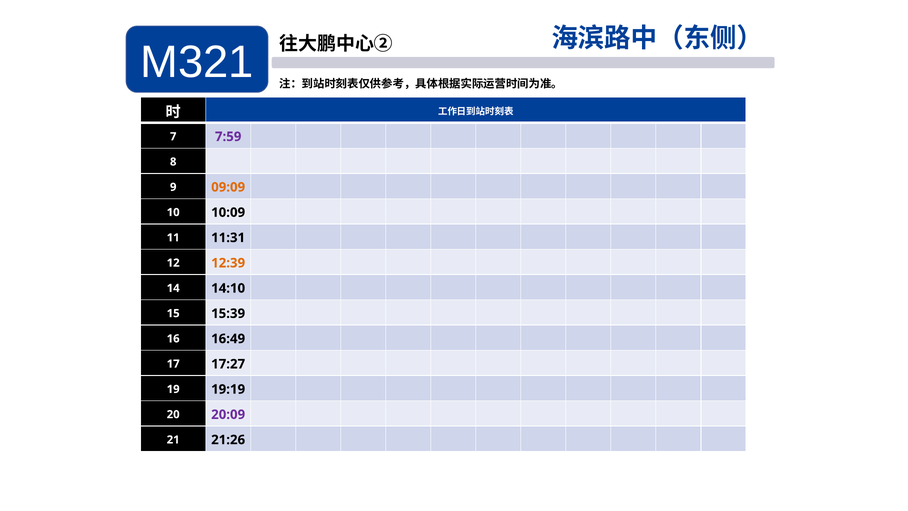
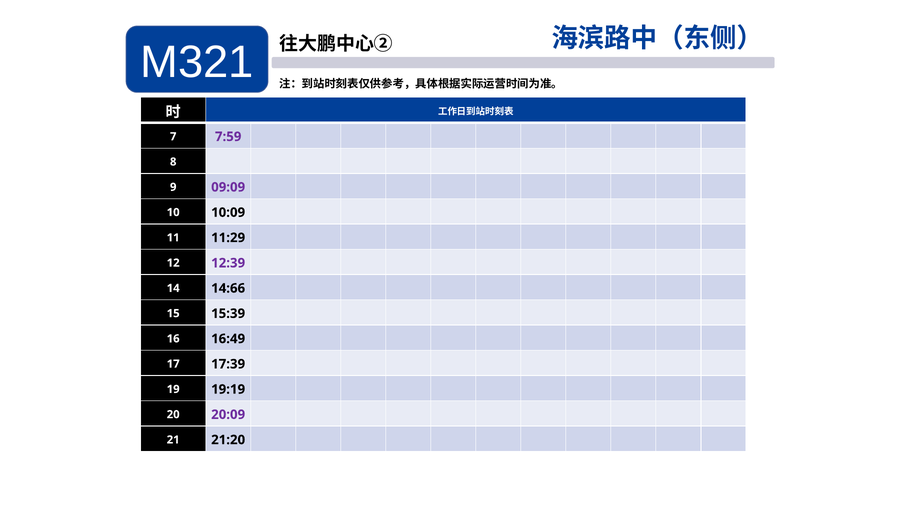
09:09 colour: orange -> purple (228, 187)
11:31: 11:31 -> 11:29 (228, 238)
12:39 colour: orange -> purple (228, 263)
14:10: 14:10 -> 14:66 (228, 288)
17:27: 17:27 -> 17:39 (228, 364)
21:26: 21:26 -> 21:20 (228, 440)
